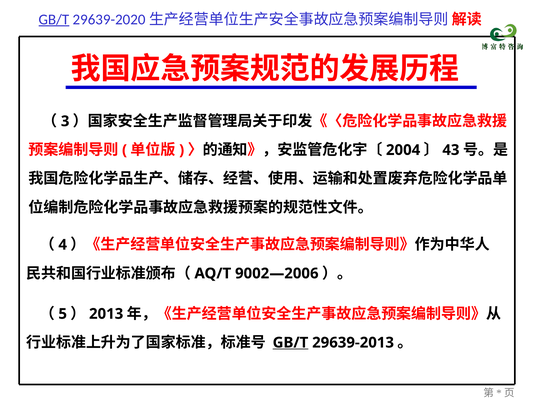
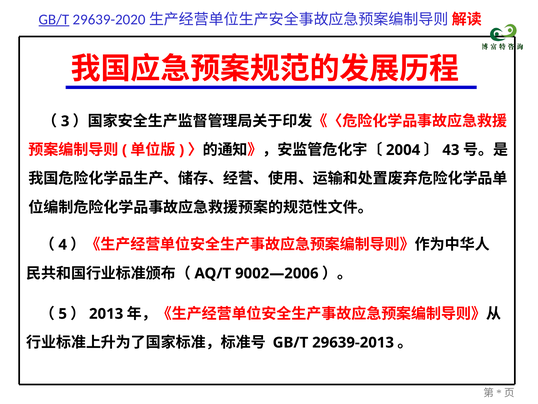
GB/T underline: present -> none (290, 342)
